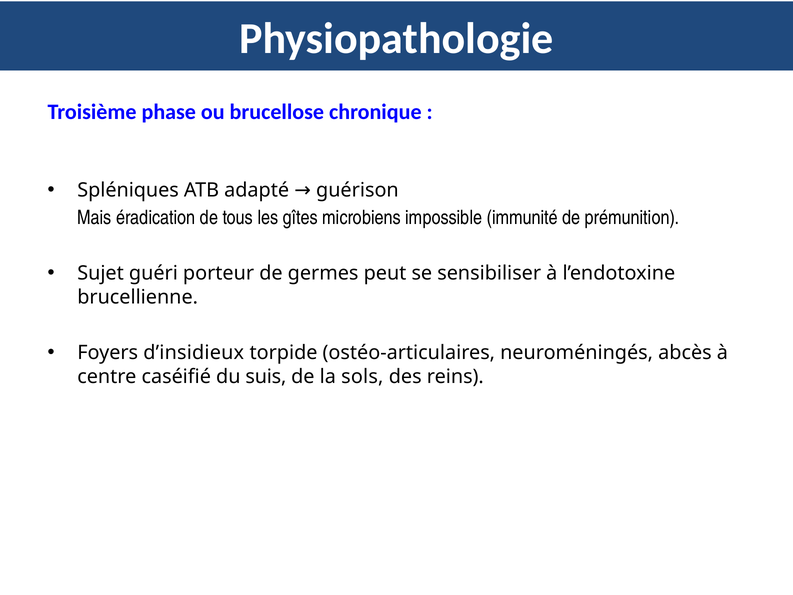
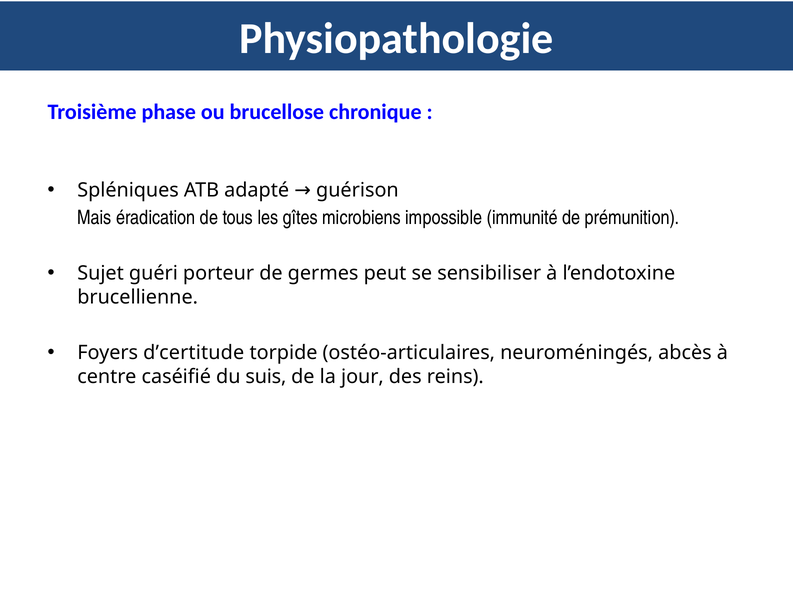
d’insidieux: d’insidieux -> d’certitude (194, 353)
sols: sols -> jour (362, 376)
